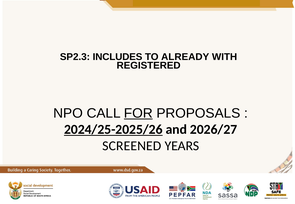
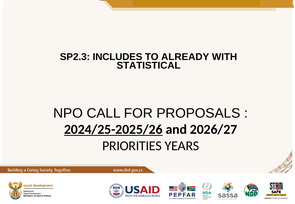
REGISTERED: REGISTERED -> STATISTICAL (149, 65)
FOR underline: present -> none (138, 113)
SCREENED: SCREENED -> PRIORITIES (132, 146)
